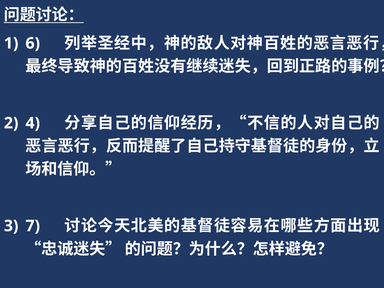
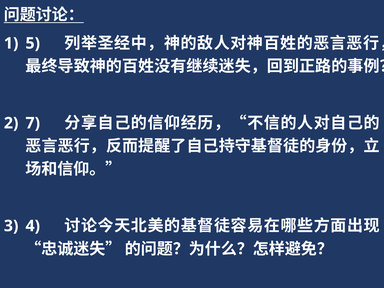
6: 6 -> 5 (33, 43)
4: 4 -> 7 (33, 123)
7: 7 -> 4 (33, 226)
